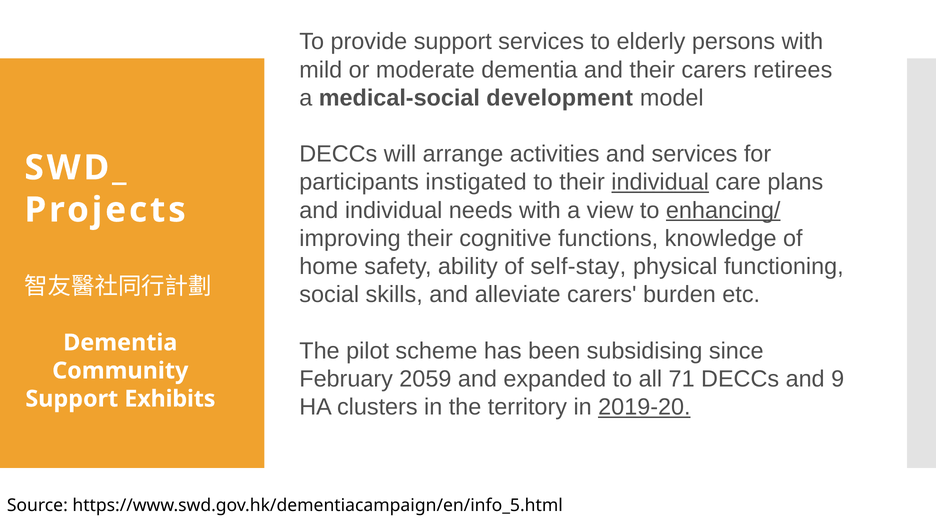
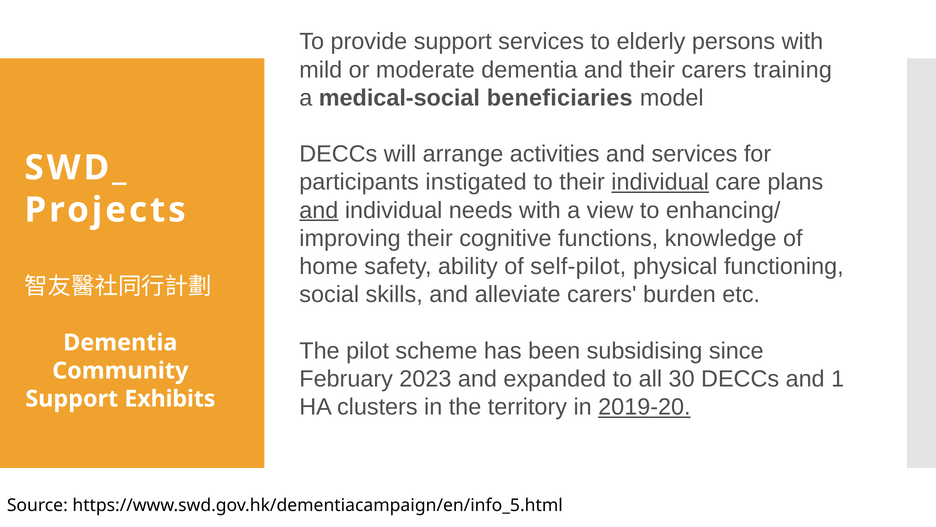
retirees: retirees -> training (793, 70)
development: development -> beneficiaries (560, 98)
and underline: none -> present (319, 210)
enhancing/ underline: present -> none (723, 210)
self-stay: self-stay -> self-pilot (578, 266)
2059: 2059 -> 2023 (425, 379)
71: 71 -> 30 (682, 379)
9: 9 -> 1 (838, 379)
